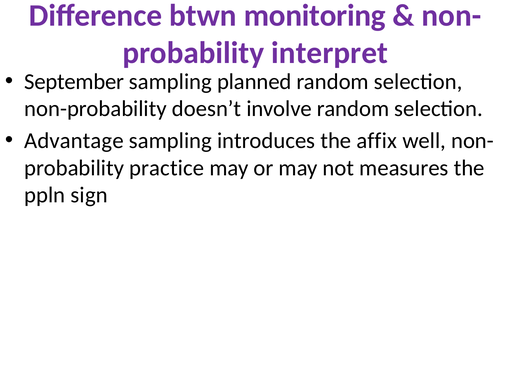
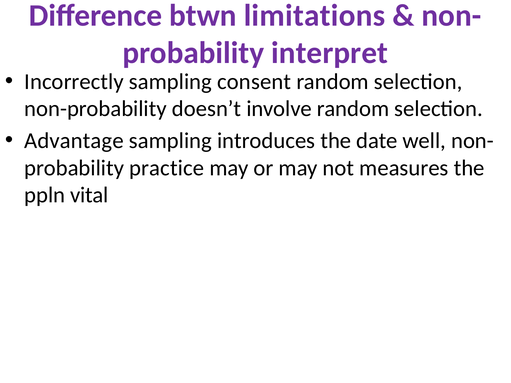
monitoring: monitoring -> limitations (314, 15)
September: September -> Incorrectly (74, 82)
planned: planned -> consent (254, 82)
affix: affix -> date (377, 141)
sign: sign -> vital (89, 195)
